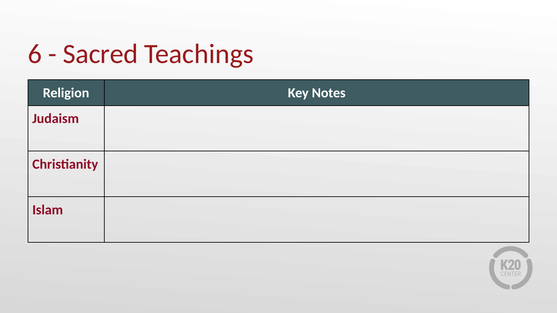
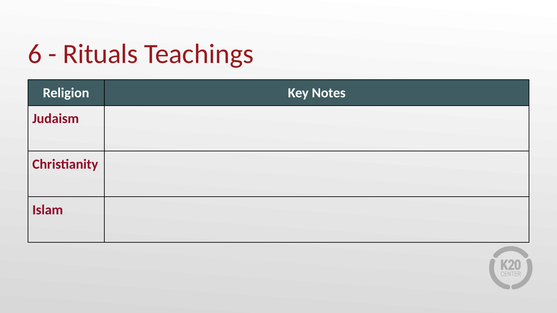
Sacred: Sacred -> Rituals (100, 54)
